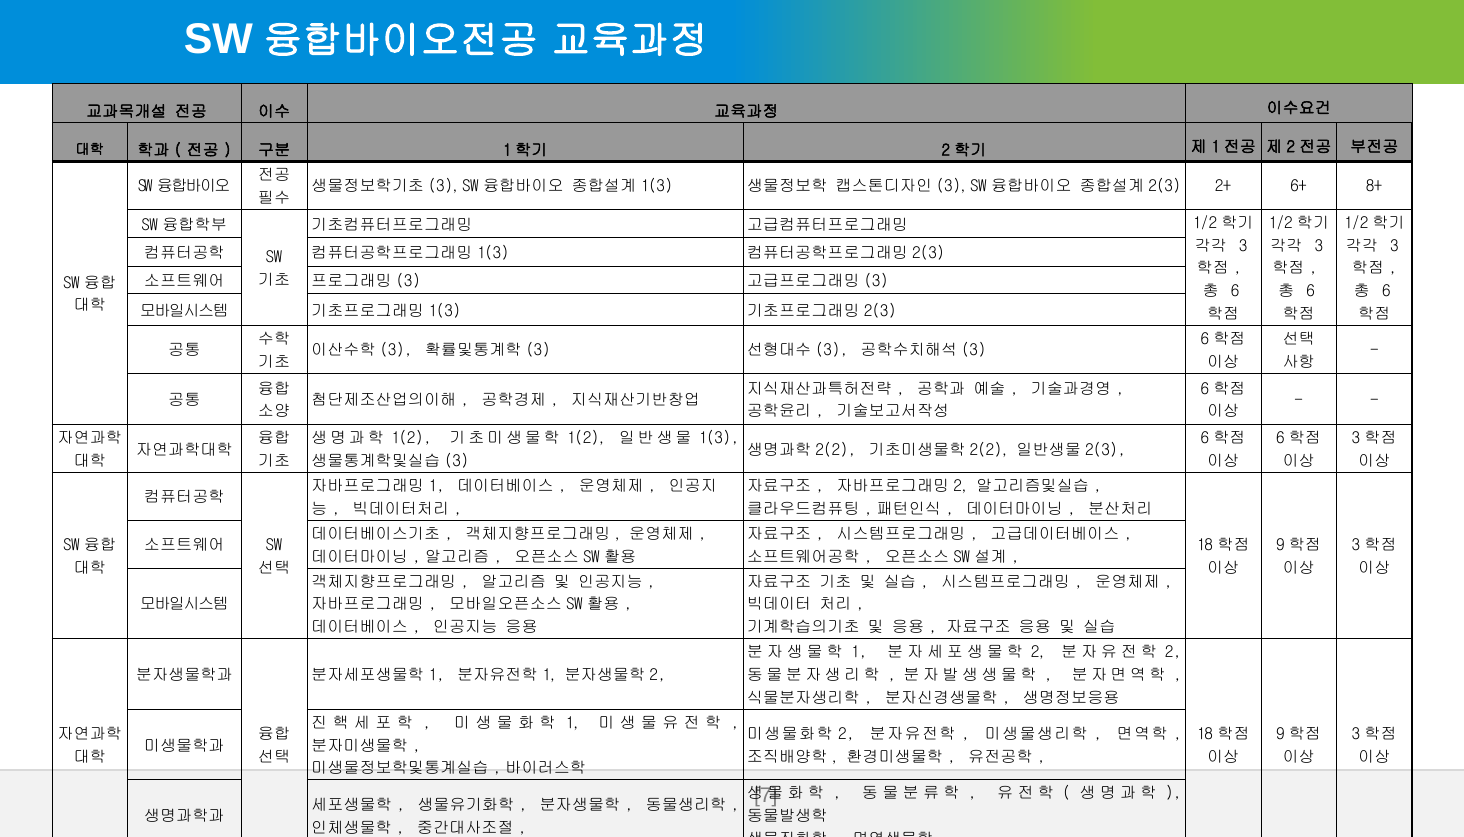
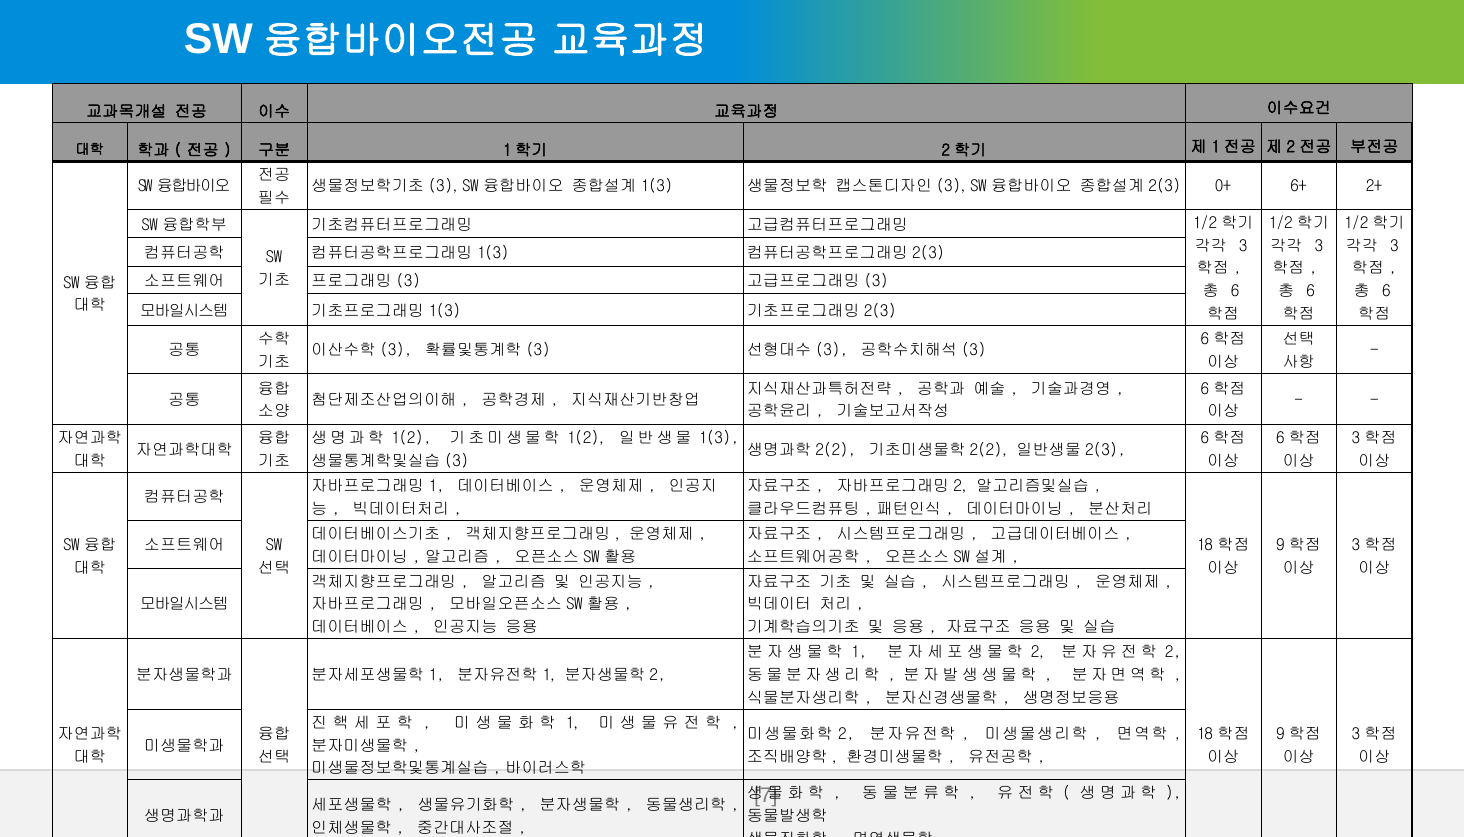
2+: 2+ -> 0+ (1223, 187)
8+: 8+ -> 2+ (1374, 187)
